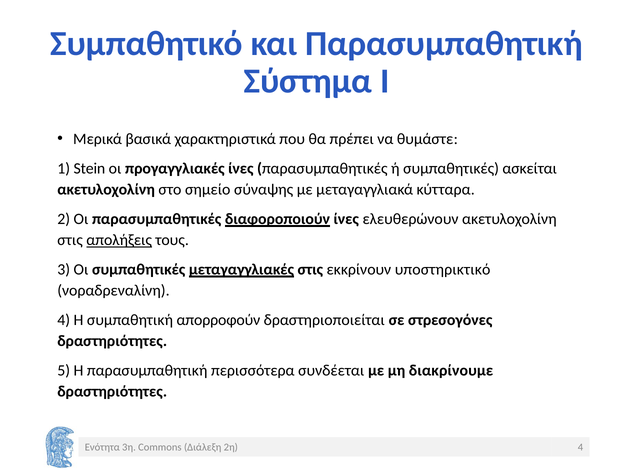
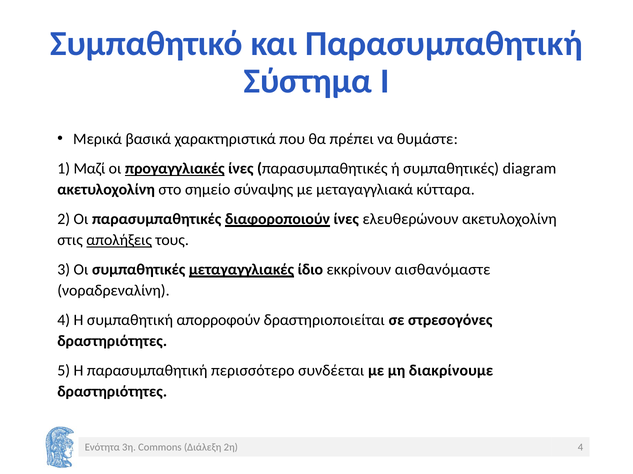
Stein: Stein -> Μαζί (89, 169)
προγαγγλιακές underline: none -> present (175, 169)
ασκείται: ασκείται -> diagram (530, 169)
μεταγαγγλιακές στις: στις -> ίδιο (310, 270)
υποστηρικτικό: υποστηρικτικό -> αισθανόμαστε (443, 270)
περισσότερα: περισσότερα -> περισσότερο (253, 371)
